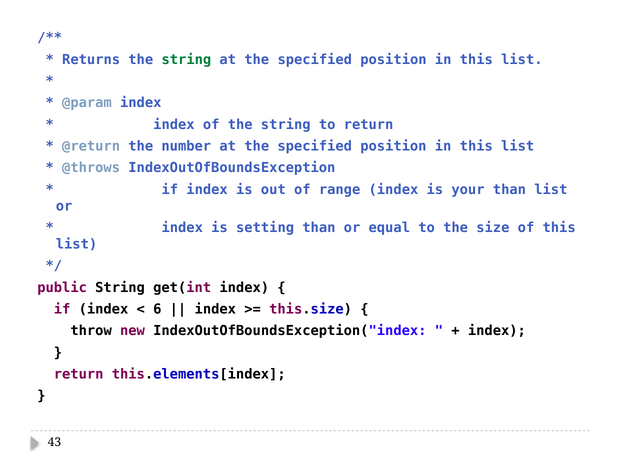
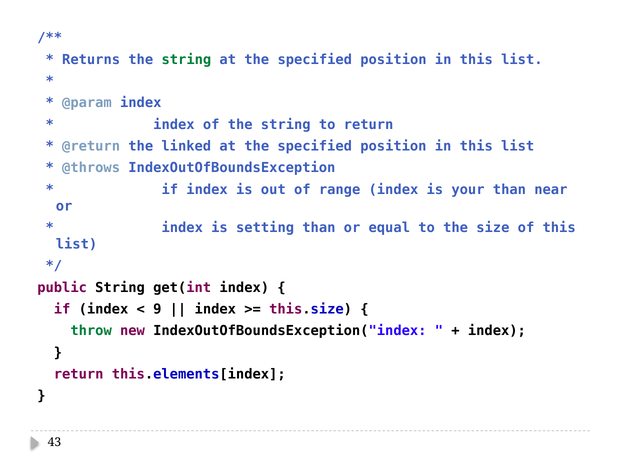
number: number -> linked (186, 146)
than list: list -> near (551, 190)
6: 6 -> 9 (157, 310)
throw colour: black -> green (91, 331)
